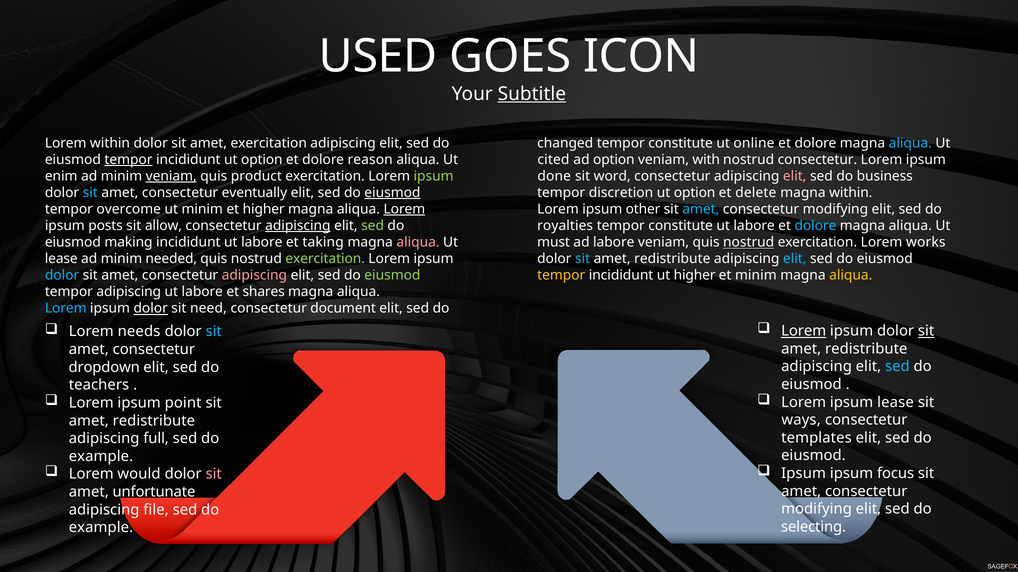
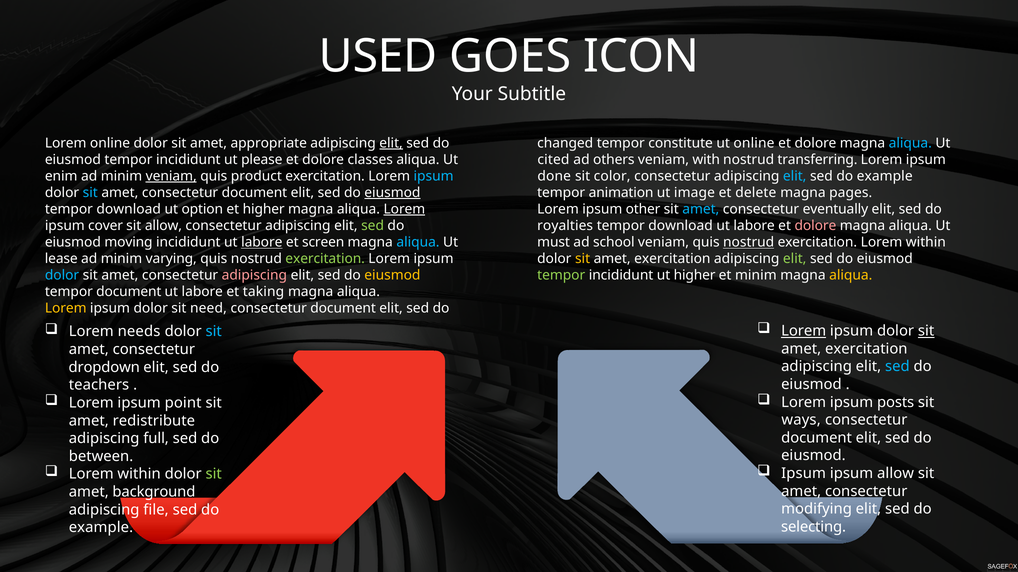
Subtitle underline: present -> none (532, 94)
Lorem within: within -> online (110, 143)
amet exercitation: exercitation -> appropriate (269, 143)
elit underline: none -> present (391, 143)
tempor underline: present -> none (128, 160)
incididunt ut option: option -> please (262, 160)
reason: reason -> classes (370, 160)
ad option: option -> others (614, 160)
nostrud consectetur: consectetur -> transferring (817, 160)
ipsum colour: light green -> light blue (434, 176)
word: word -> color (612, 176)
elit colour: pink -> light blue (795, 176)
business: business -> example (885, 176)
amet consectetur eventually: eventually -> document (254, 193)
discretion: discretion -> animation (621, 193)
option: option -> image (694, 193)
magna within: within -> pages (851, 193)
overcome: overcome -> download (129, 209)
ut minim: minim -> option (202, 209)
modifying: modifying -> eventually (835, 209)
posts: posts -> cover (106, 226)
adipiscing underline: present -> none (298, 226)
constitute: constitute -> download (681, 226)
dolore colour: light blue -> pink (815, 226)
making: making -> moving (129, 243)
labore underline: none -> present (262, 243)
taking: taking -> screen (323, 243)
aliqua colour: pink -> light blue (418, 243)
ad labore: labore -> school (614, 243)
exercitation Lorem works: works -> within (926, 243)
needed: needed -> varying (171, 259)
sit colour: light blue -> yellow (583, 259)
redistribute: redistribute -> exercitation (672, 259)
elit colour: light blue -> light green (795, 259)
eiusmod colour: light green -> yellow (392, 276)
tempor colour: yellow -> light green (561, 276)
tempor adipiscing: adipiscing -> document (129, 292)
shares: shares -> taking (264, 292)
Lorem colour: light blue -> yellow (66, 309)
dolor underline: present -> none (151, 309)
redistribute: redistribute -> exercitation (866, 349)
ipsum lease: lease -> posts (896, 403)
templates: templates -> document (817, 438)
example: example -> between (101, 457)
ipsum focus: focus -> allow (896, 474)
would: would -> within (139, 475)
sit colour: pink -> light green (214, 475)
unfortunate: unfortunate -> background (154, 492)
